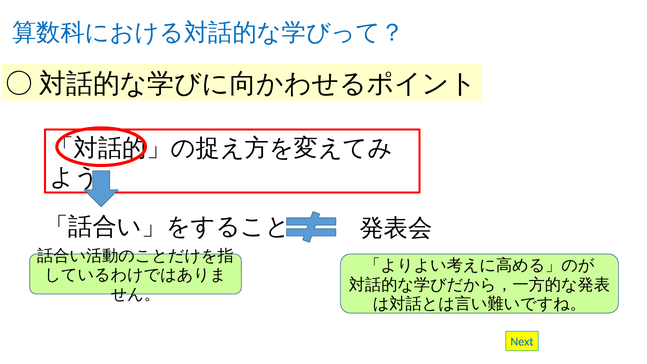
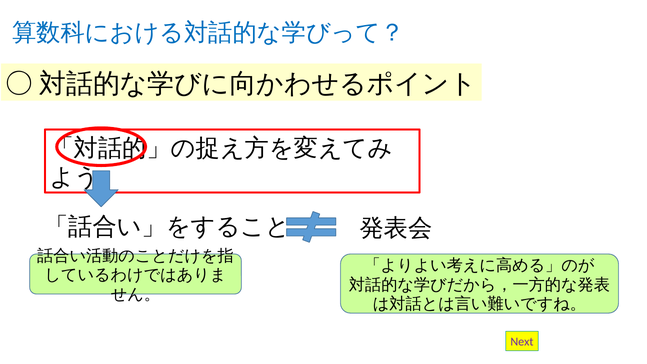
Next colour: blue -> purple (522, 342)
